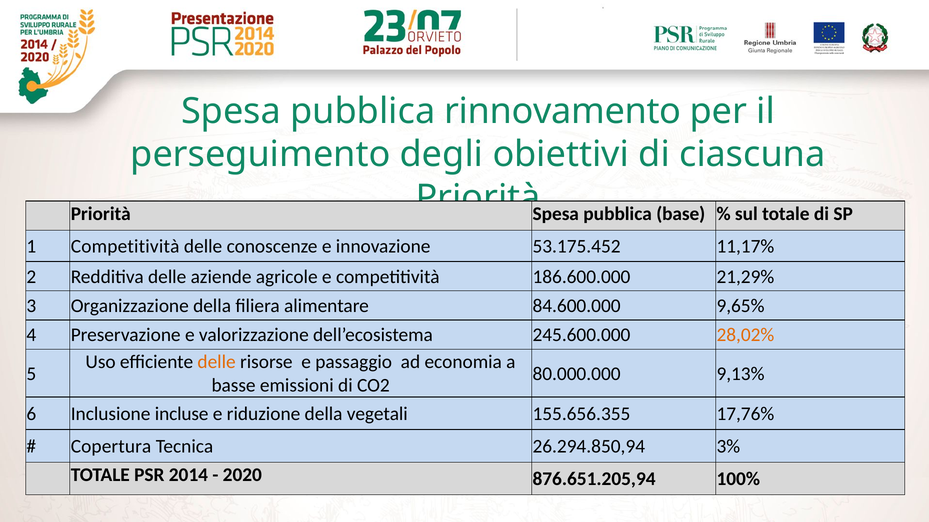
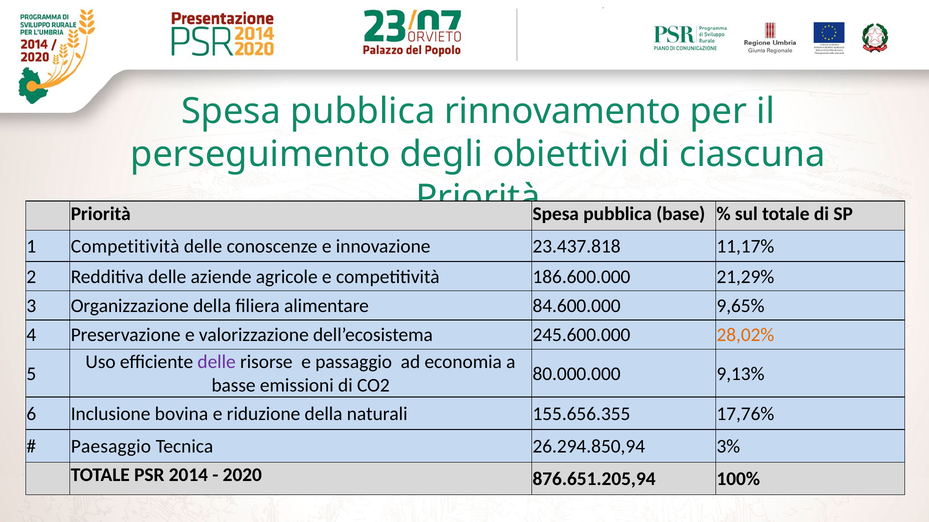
53.175.452: 53.175.452 -> 23.437.818 (577, 247)
delle colour: orange -> purple (217, 362)
incluse: incluse -> bovina (182, 414)
vegetali: vegetali -> naturali (377, 414)
Copertura: Copertura -> Paesaggio (111, 447)
